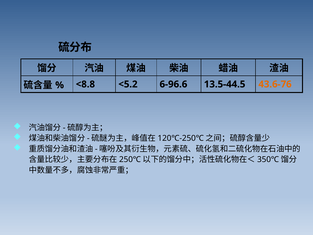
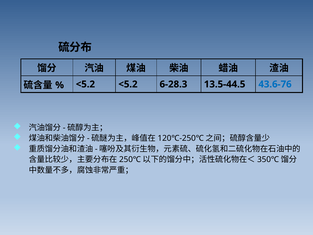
<8.8: <8.8 -> <5.2 (85, 84)
6-96.6: 6-96.6 -> 6-28.3 (173, 84)
43.6-76 colour: orange -> blue (275, 84)
